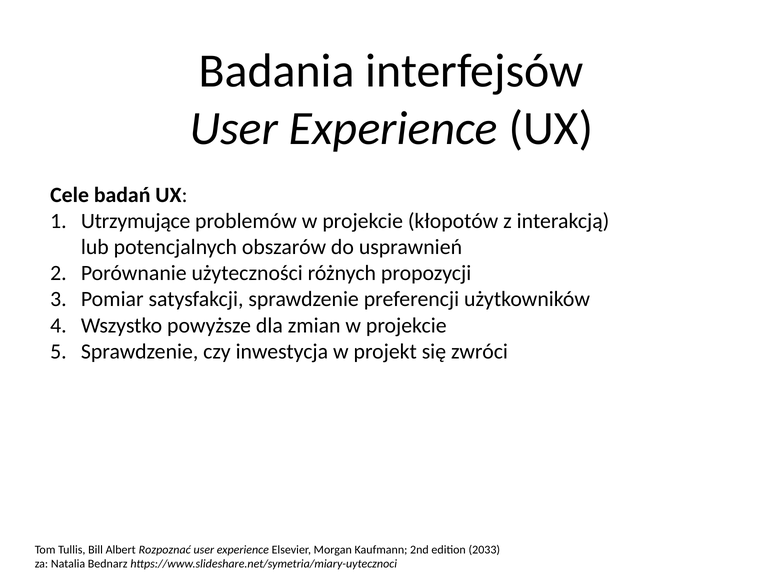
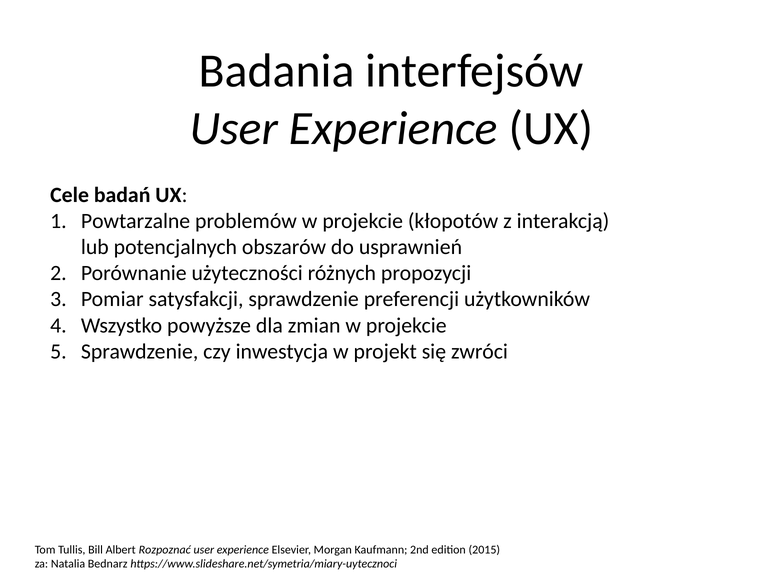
Utrzymujące: Utrzymujące -> Powtarzalne (136, 221)
2033: 2033 -> 2015 (484, 550)
